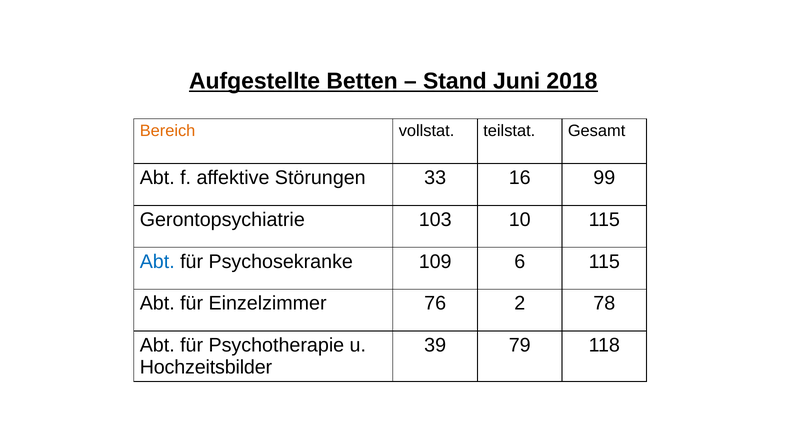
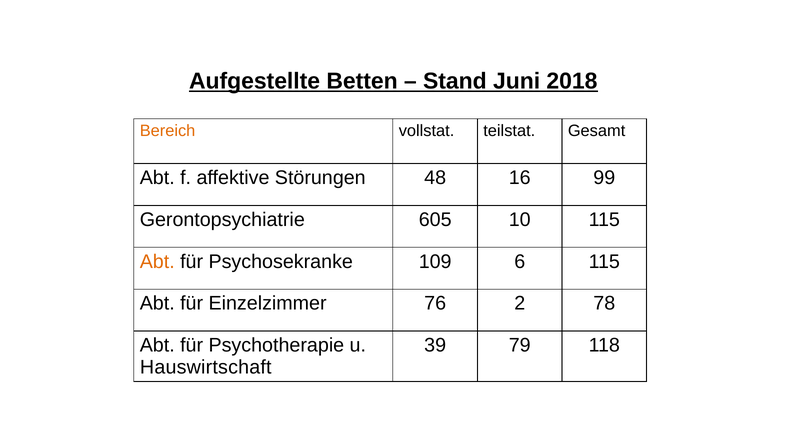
33: 33 -> 48 (435, 178)
103: 103 -> 605 (435, 220)
Abt colour: blue -> orange (157, 261)
Hochzeitsbilder: Hochzeitsbilder -> Hauswirtschaft (206, 367)
